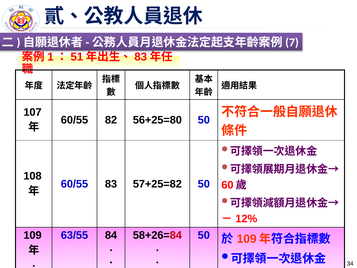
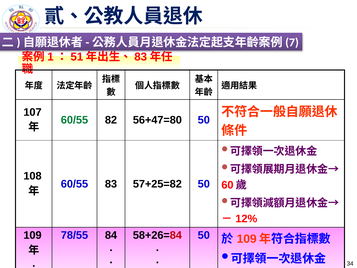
60/55 colour: black -> green (74, 120)
56+25=80: 56+25=80 -> 56+47=80 (157, 120)
63/55: 63/55 -> 78/55 (74, 235)
